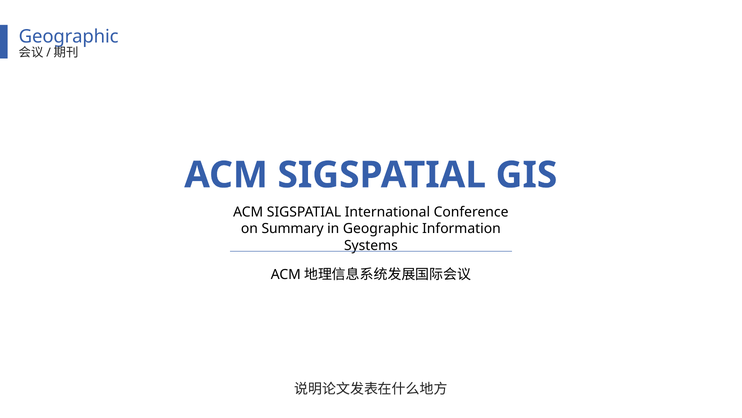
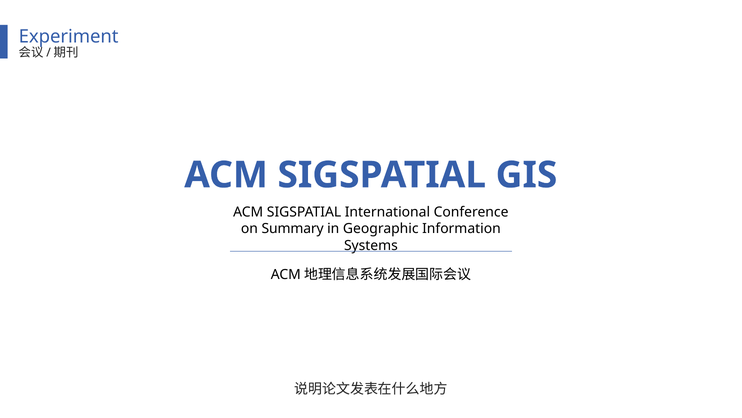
Geographic: Geographic -> Experiment (69, 37)
